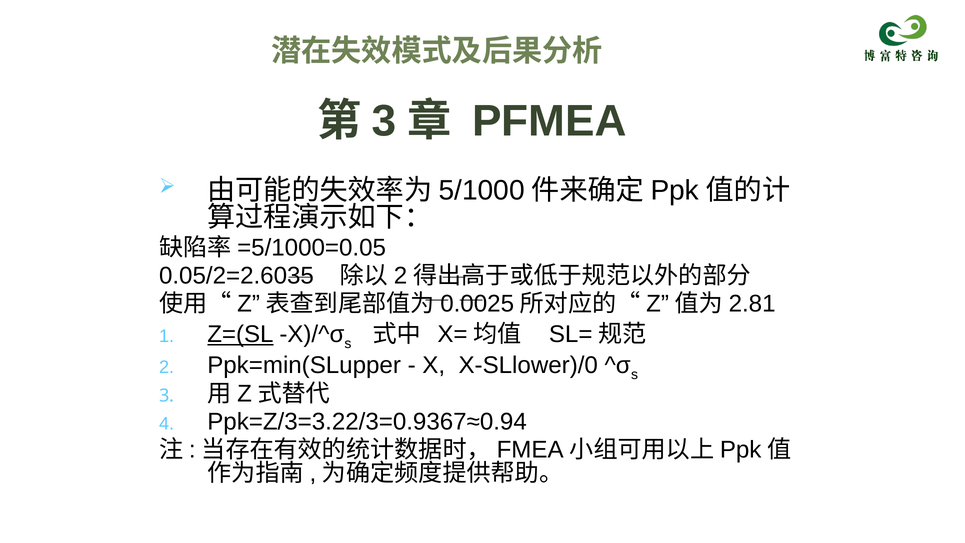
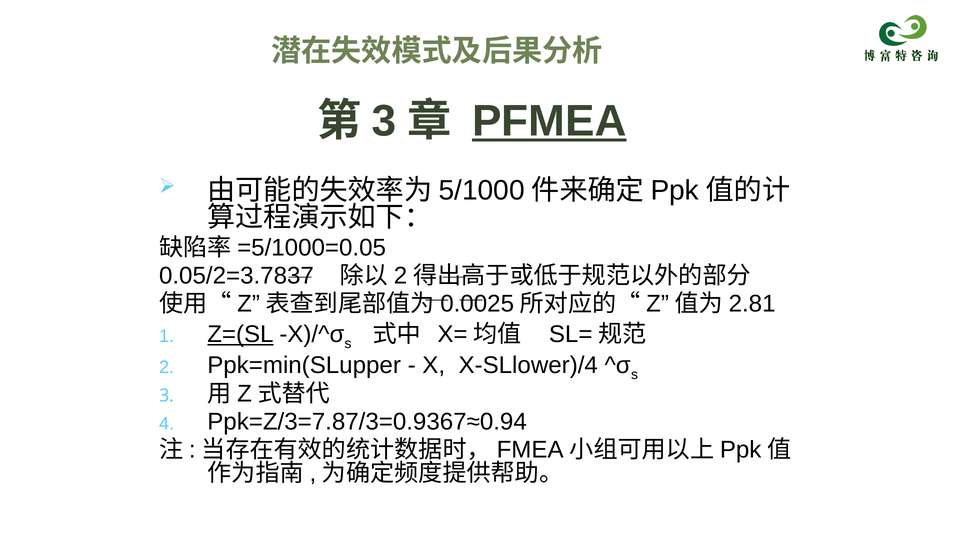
PFMEA underline: none -> present (549, 121)
0.05/2=2.6035: 0.05/2=2.6035 -> 0.05/2=3.7837 (236, 276)
X-SLlower)/0: X-SLlower)/0 -> X-SLlower)/4 (528, 365)
Ppk=Z/3=3.22/3=0.9367≈0.94: Ppk=Z/3=3.22/3=0.9367≈0.94 -> Ppk=Z/3=7.87/3=0.9367≈0.94 (367, 422)
